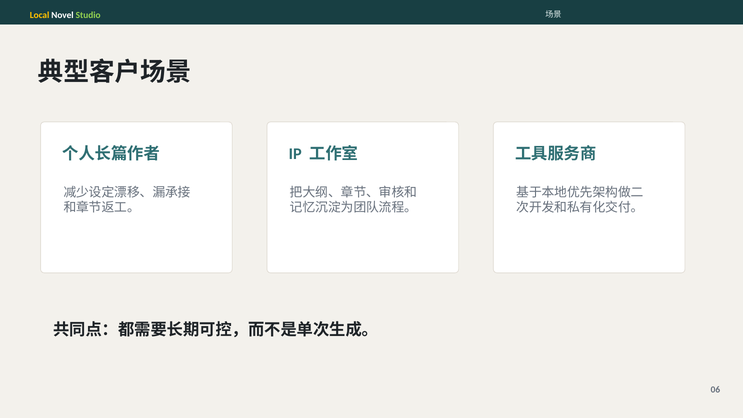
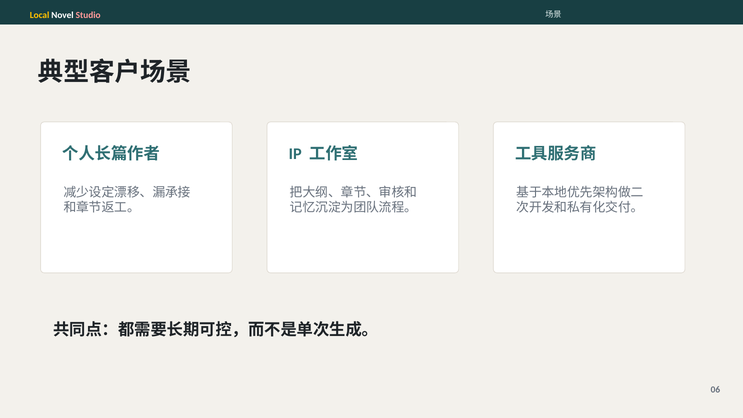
Studio colour: light green -> pink (88, 15)
